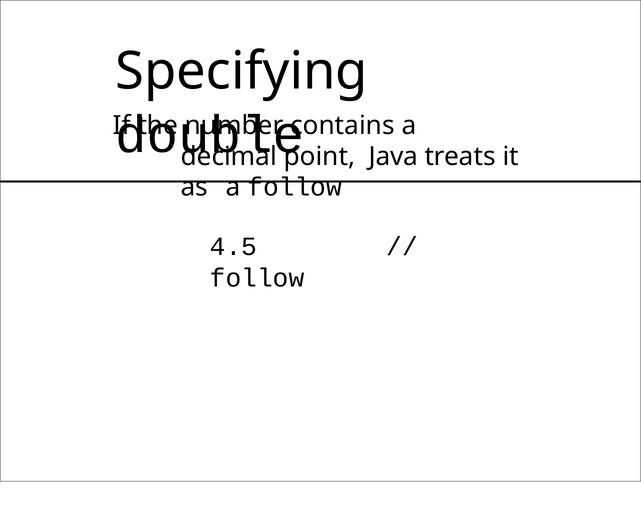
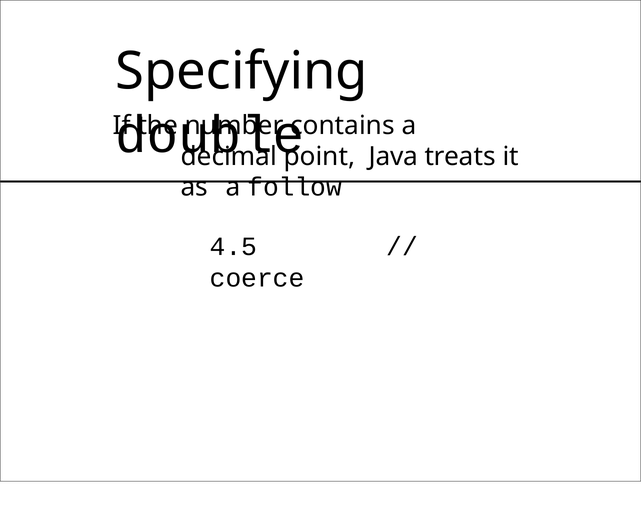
follow: follow -> coerce (257, 278)
